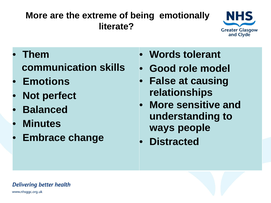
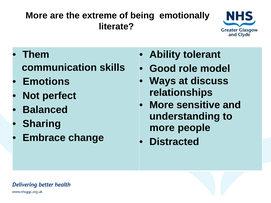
Words: Words -> Ability (165, 55)
False: False -> Ways (163, 81)
causing: causing -> discuss (210, 81)
Minutes: Minutes -> Sharing (42, 124)
ways: ways -> more (162, 128)
